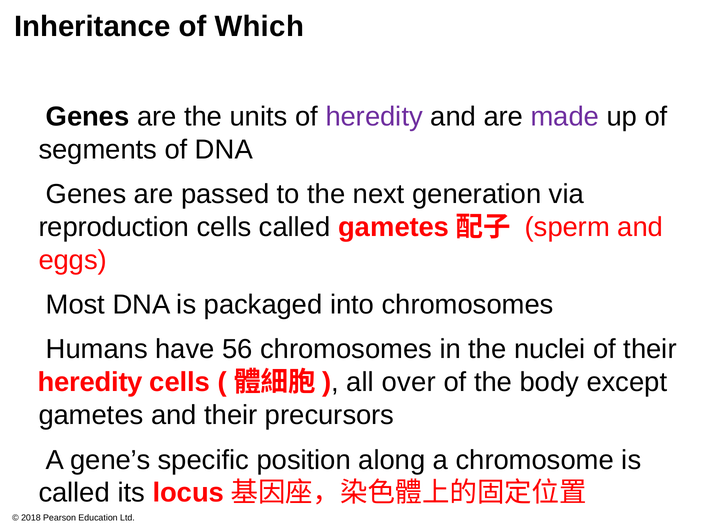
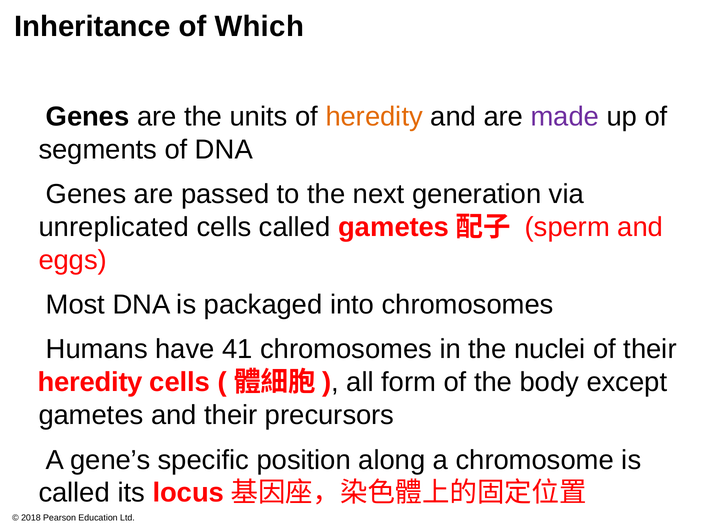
heredity colour: purple -> orange (374, 117)
reproduction: reproduction -> unreplicated (114, 227)
56: 56 -> 41 (237, 349)
over: over -> form (409, 382)
